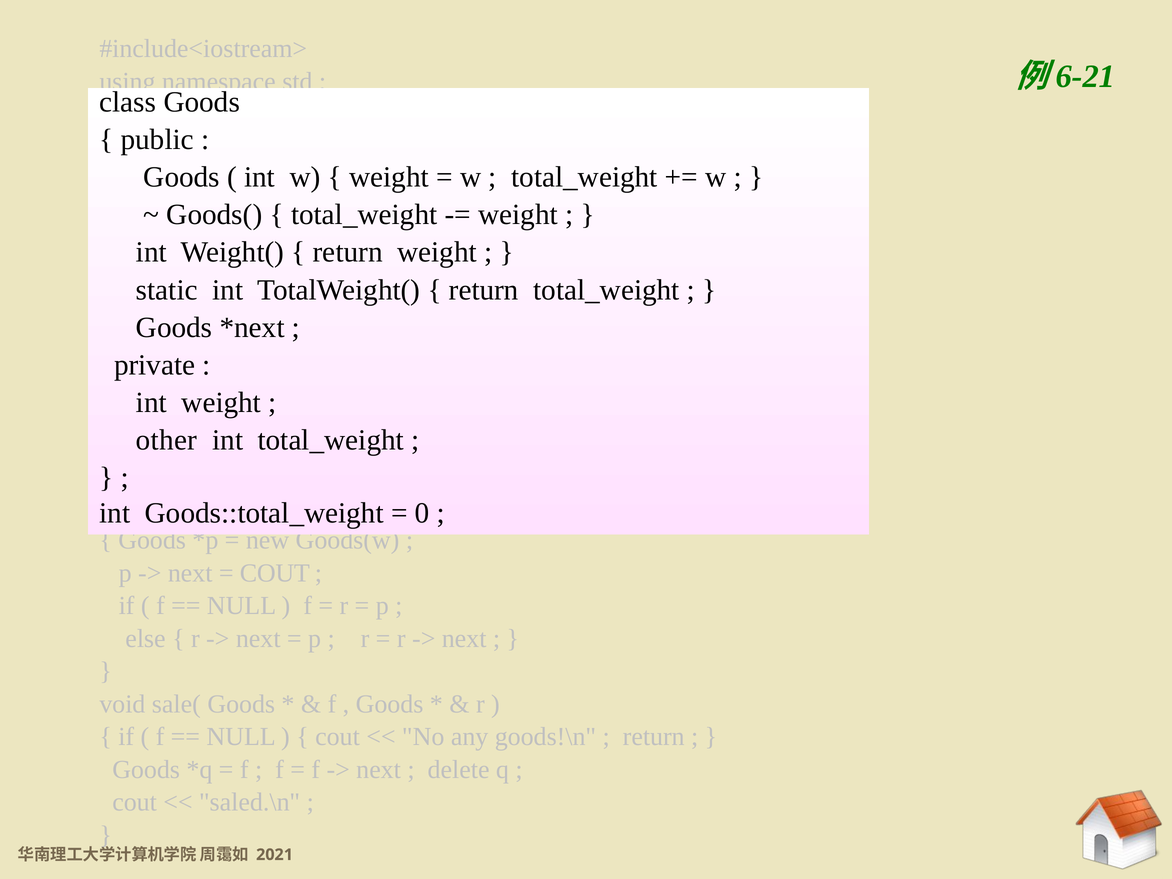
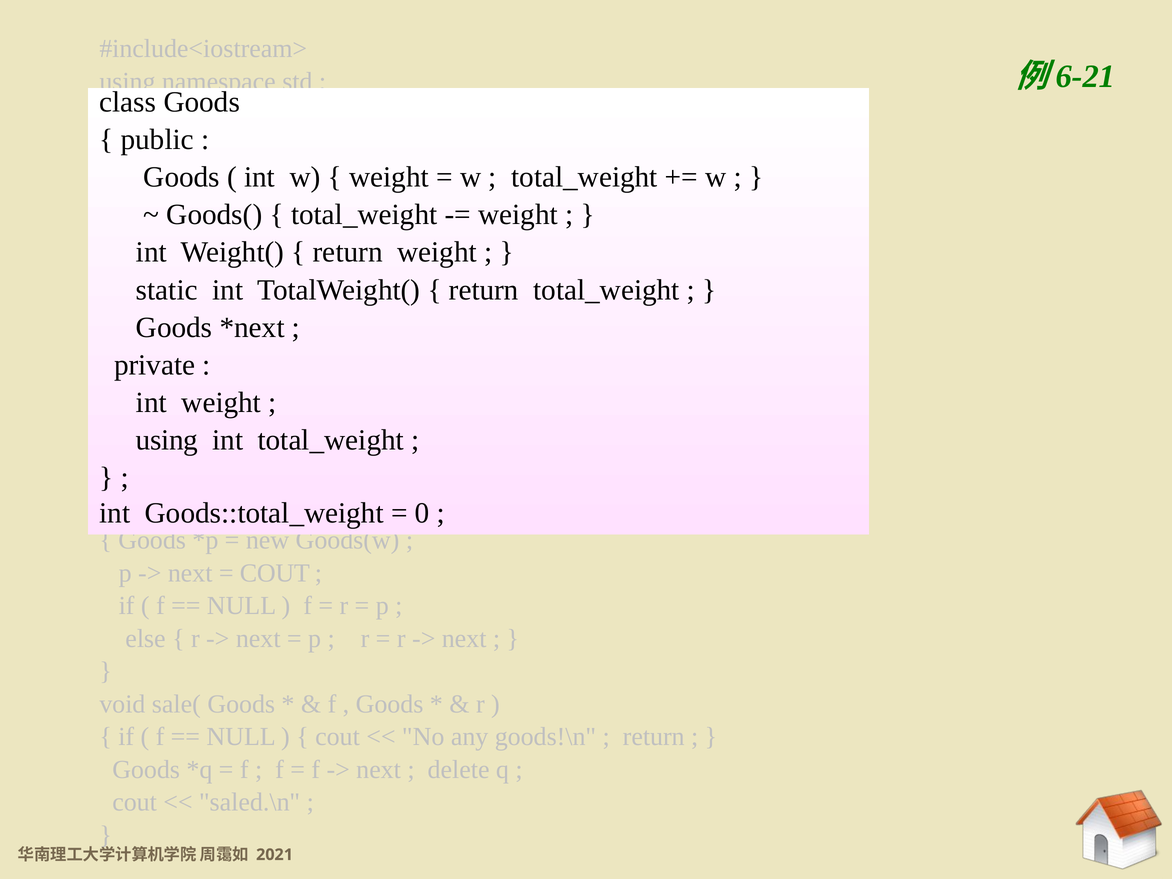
other: other -> using (167, 440)
